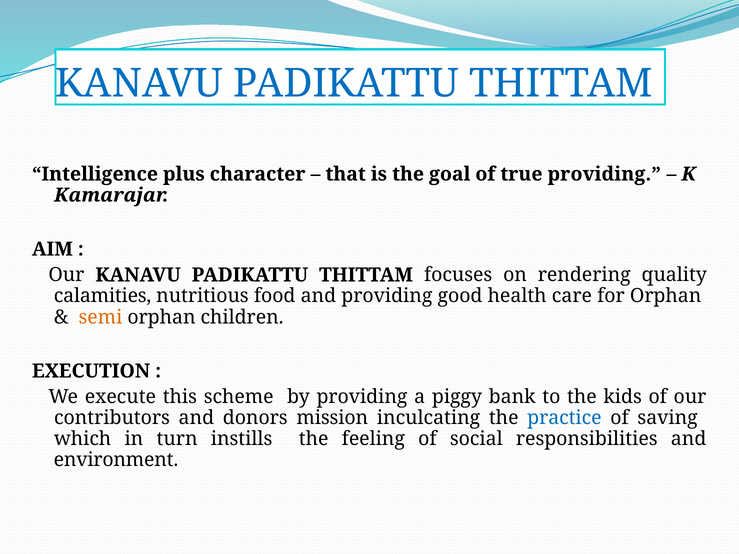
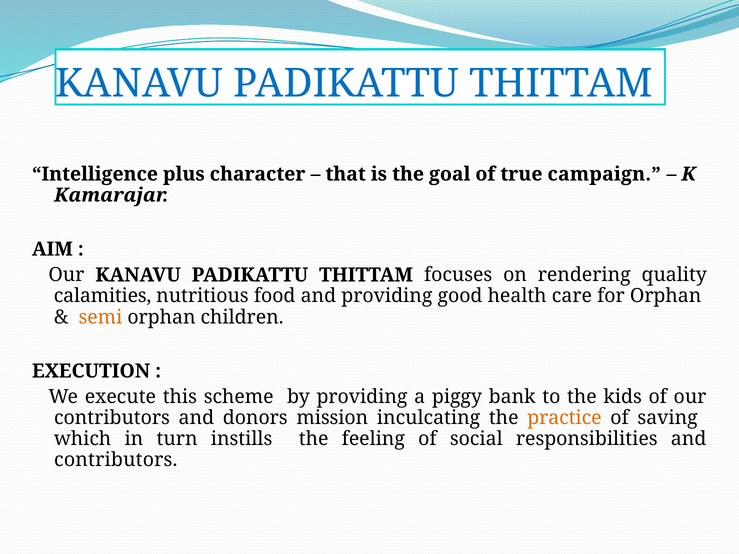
true providing: providing -> campaign (604, 174)
practice colour: blue -> orange (564, 418)
environment: environment -> contributors (116, 460)
